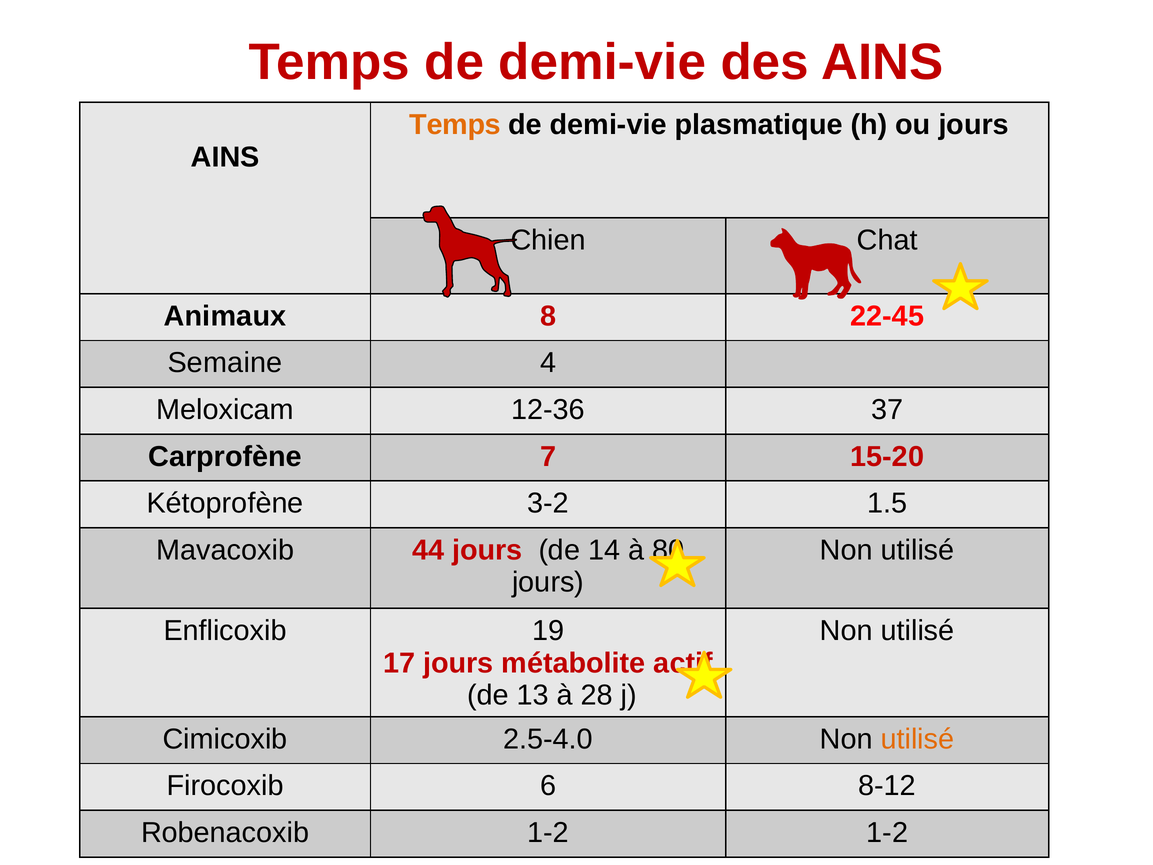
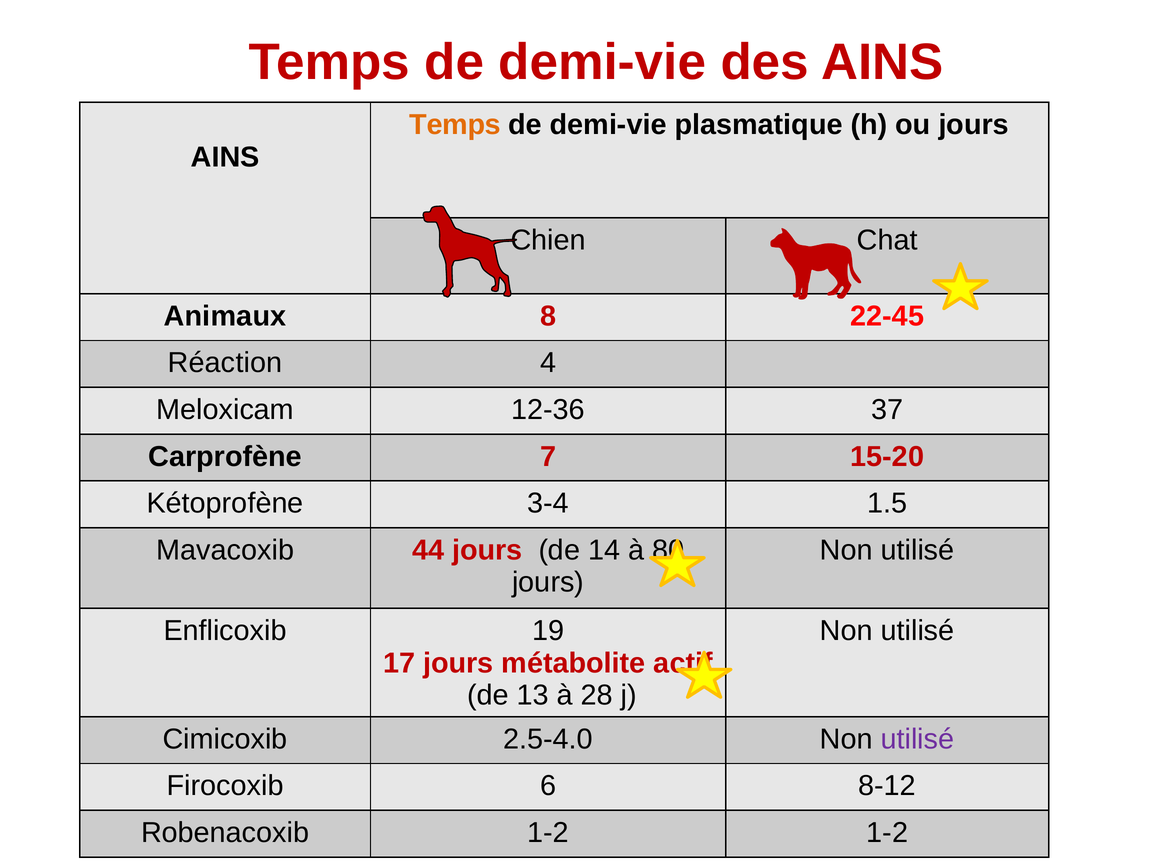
Semaine: Semaine -> Réaction (225, 363)
3-2: 3-2 -> 3-4 (548, 503)
utilisé colour: orange -> purple (917, 739)
